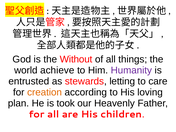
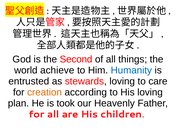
Without: Without -> Second (76, 59)
Humanity colour: purple -> blue (131, 70)
stewards letting: letting -> loving (122, 81)
